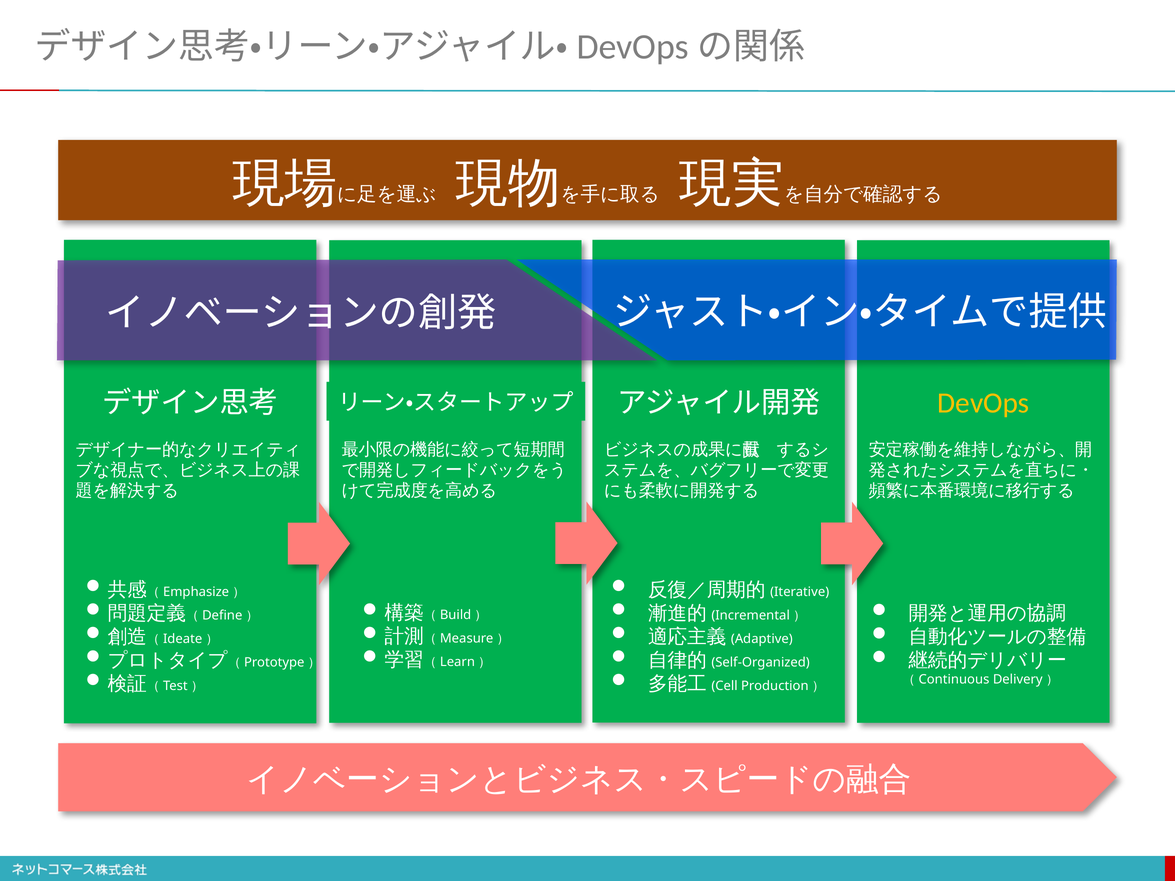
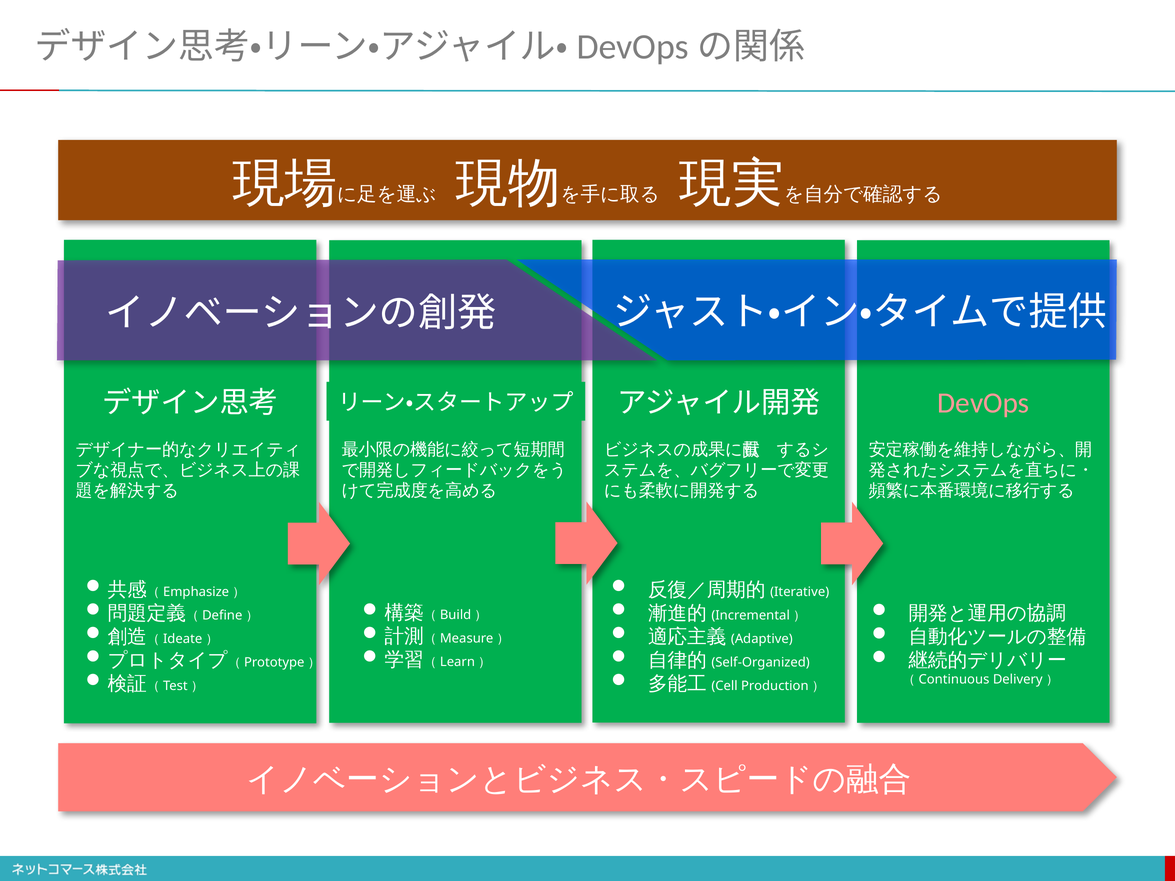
DevOps colour: yellow -> pink (983, 403)
